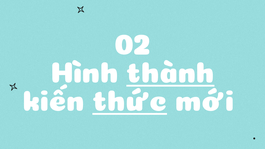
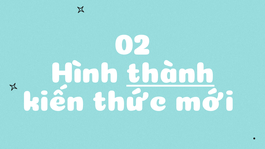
thức underline: present -> none (130, 101)
